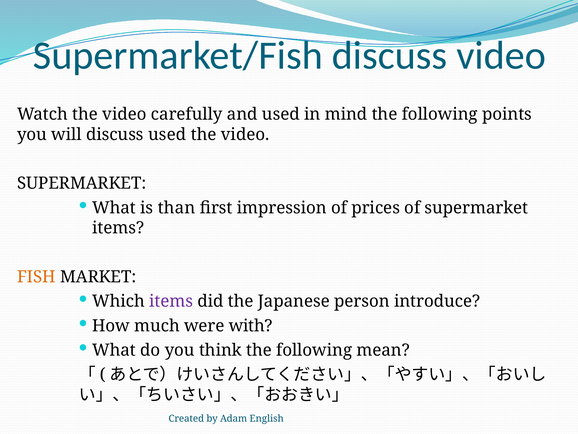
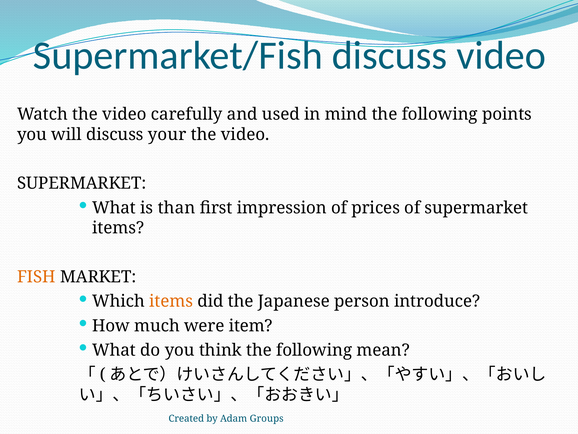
discuss used: used -> your (167, 134)
items colour: purple -> orange (171, 301)
with: with -> item (251, 325)
English: English -> Groups (267, 418)
